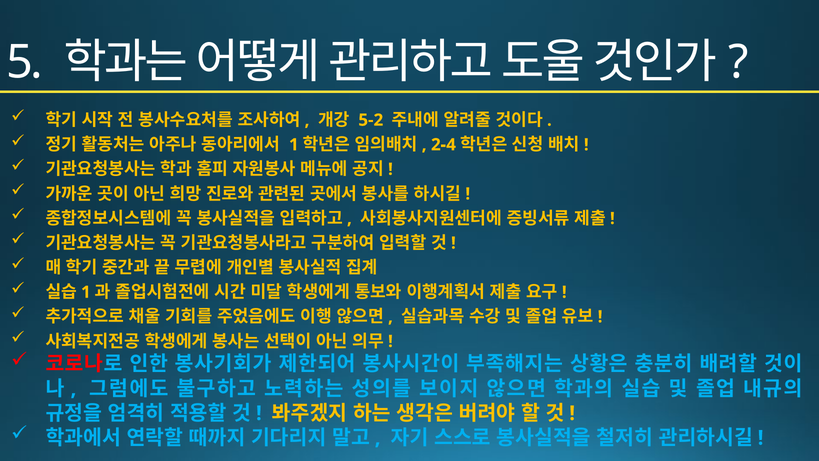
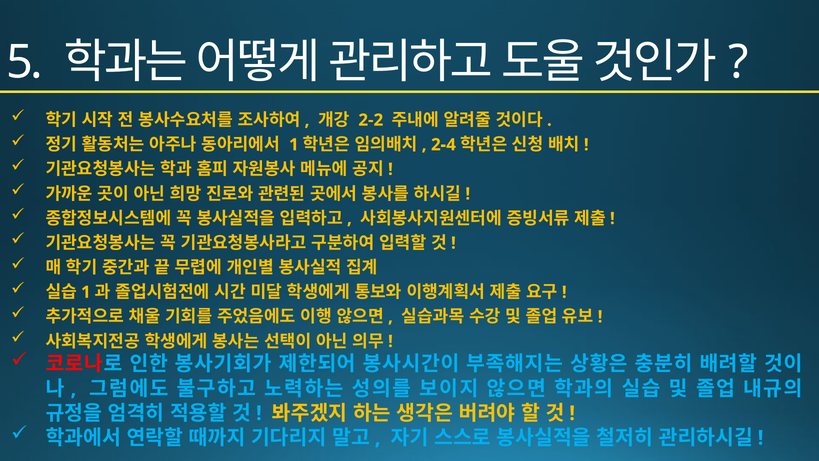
5-2: 5-2 -> 2-2 (371, 120)
